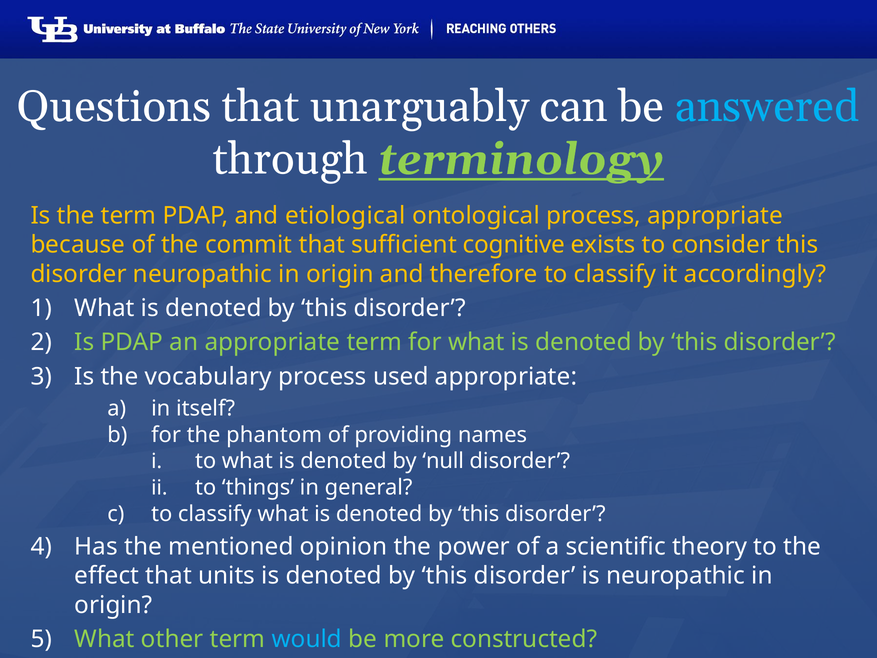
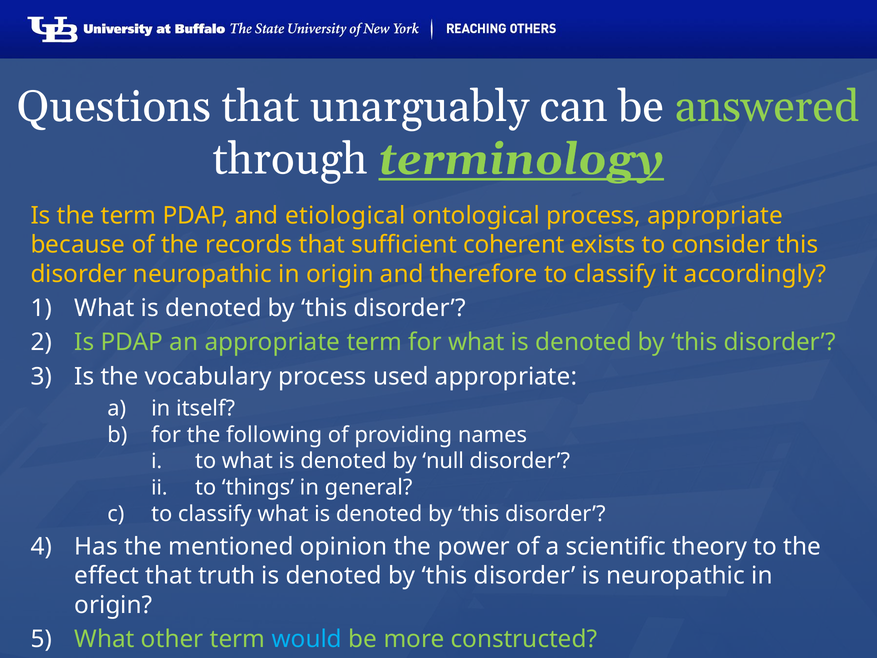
answered colour: light blue -> light green (767, 107)
commit: commit -> records (249, 245)
cognitive: cognitive -> coherent (514, 245)
phantom: phantom -> following (274, 435)
units: units -> truth (227, 576)
